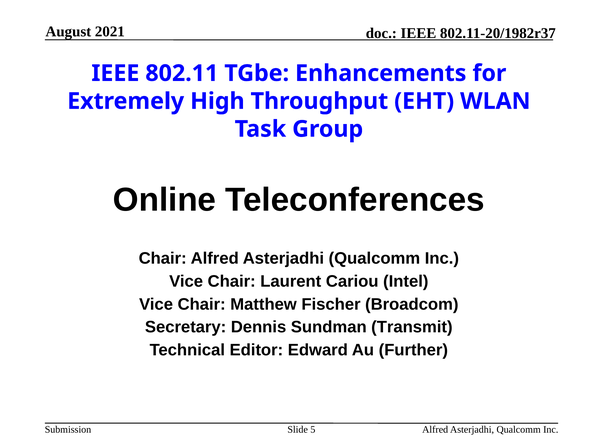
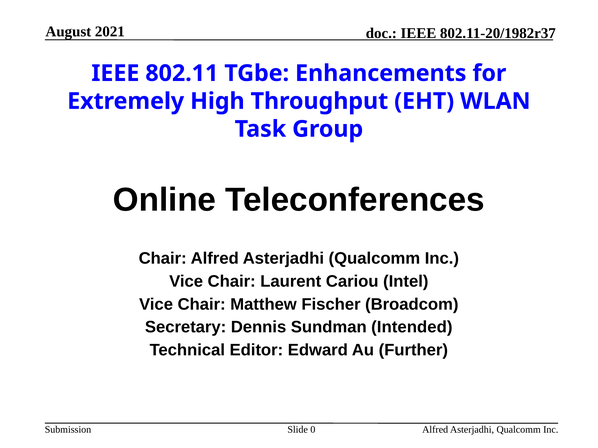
Transmit: Transmit -> Intended (412, 327)
5: 5 -> 0 (313, 430)
